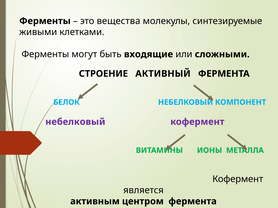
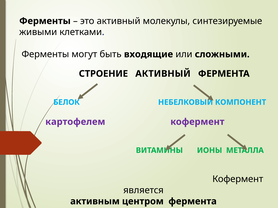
это вещества: вещества -> активный (119, 21)
небелковый: небелковый -> картофелем (75, 122)
